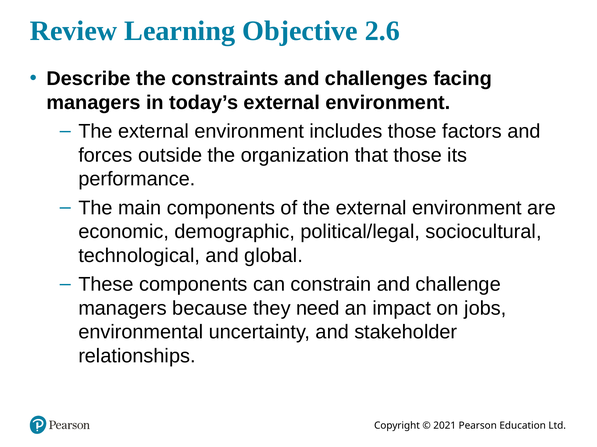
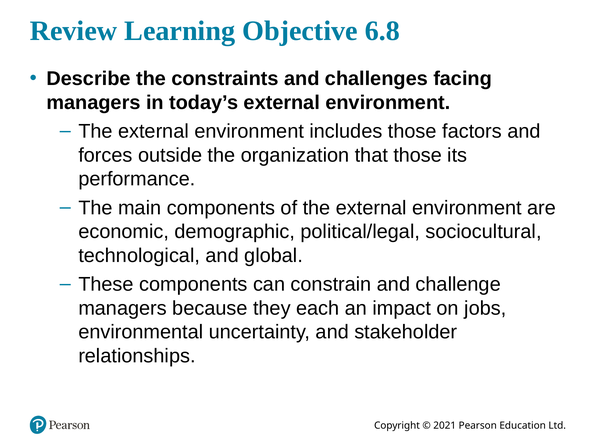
2.6: 2.6 -> 6.8 (382, 31)
need: need -> each (318, 309)
